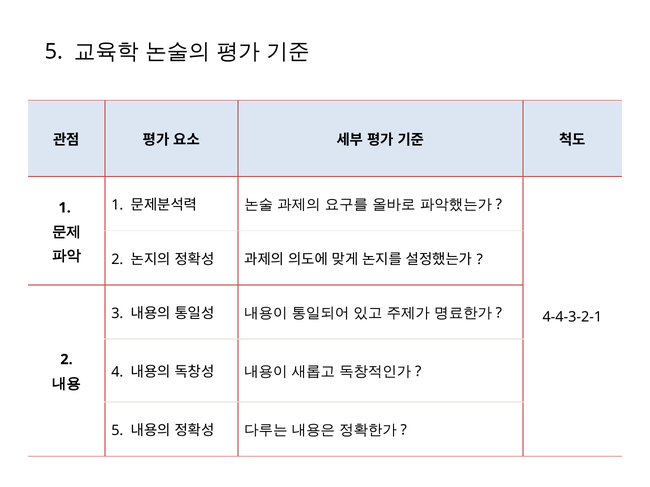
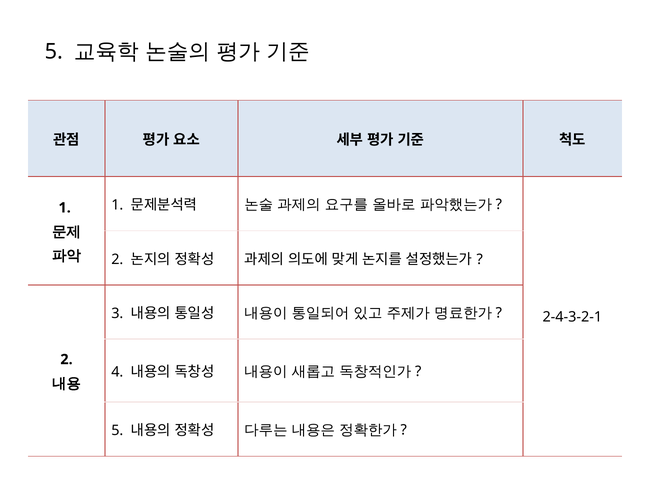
4-4-3-2-1: 4-4-3-2-1 -> 2-4-3-2-1 (572, 318)
